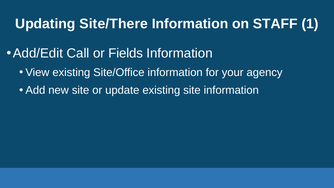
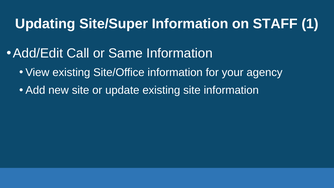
Site/There: Site/There -> Site/Super (114, 24)
Fields: Fields -> Same (126, 53)
